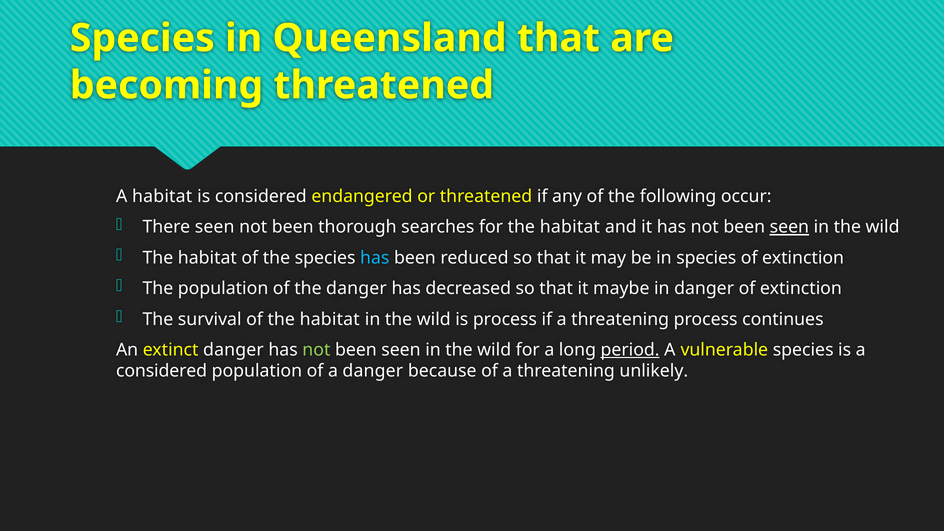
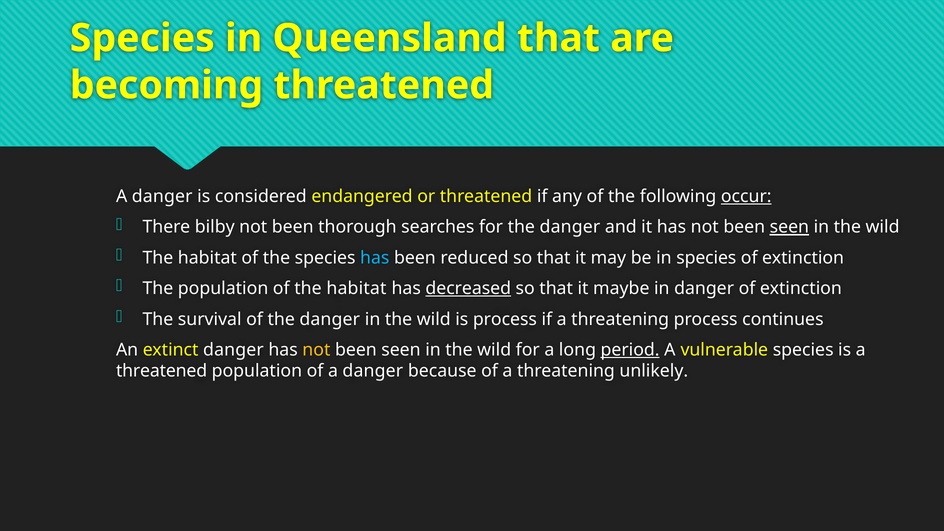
habitat: habitat -> danger (162, 196)
occur underline: none -> present (746, 196)
There seen: seen -> bilby (215, 227)
for the habitat: habitat -> danger (570, 227)
of the danger: danger -> habitat (356, 289)
decreased underline: none -> present (468, 289)
of the habitat: habitat -> danger (330, 319)
not colour: light green -> yellow (316, 350)
considered: considered -> threatened (162, 371)
